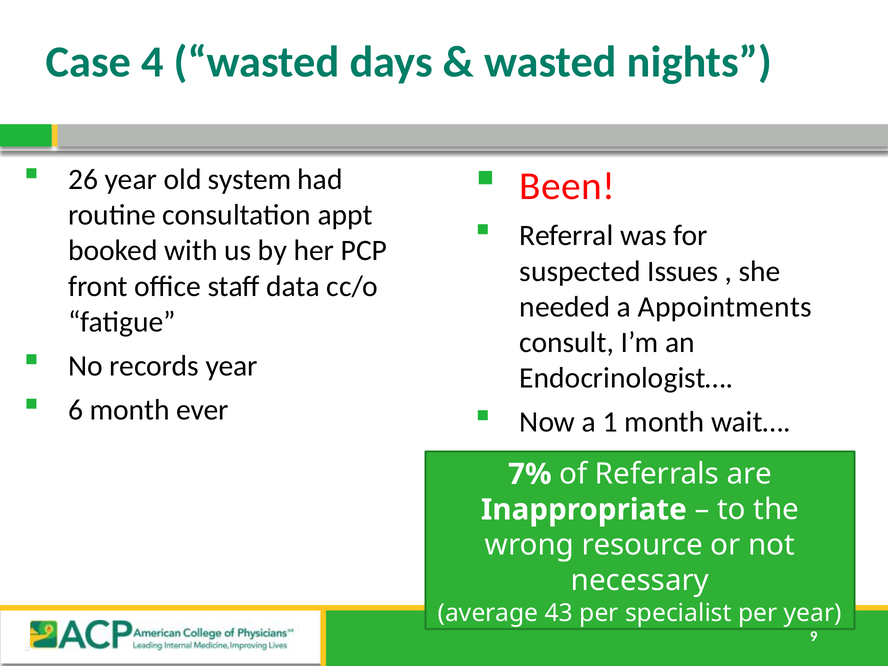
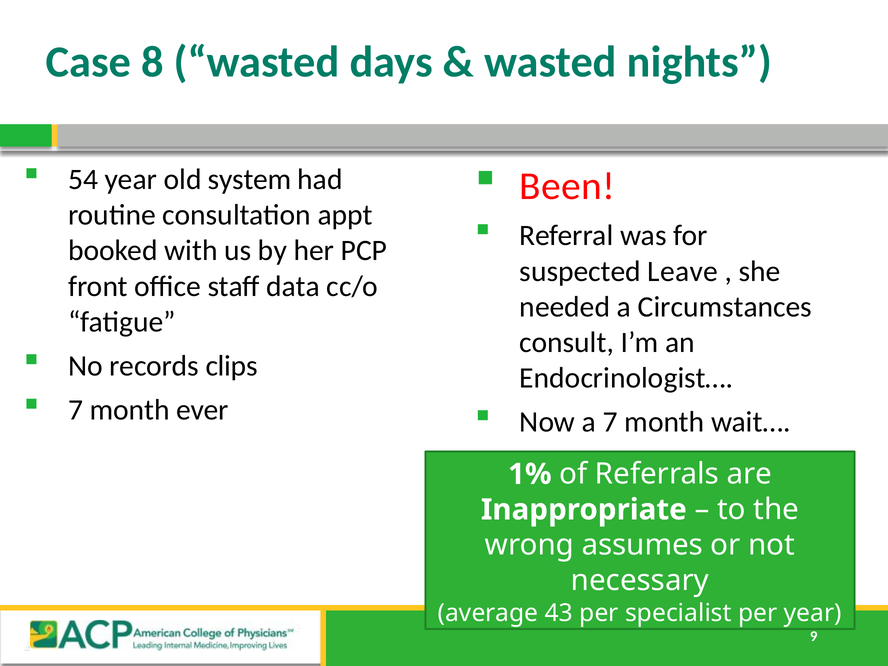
4: 4 -> 8 (152, 62)
26: 26 -> 54 (83, 180)
Issues: Issues -> Leave (683, 271)
Appointments: Appointments -> Circumstances (725, 307)
records year: year -> clips (232, 366)
6: 6 -> 7 (76, 410)
a 1: 1 -> 7 (610, 422)
7%: 7% -> 1% (530, 474)
resource: resource -> assumes (642, 545)
